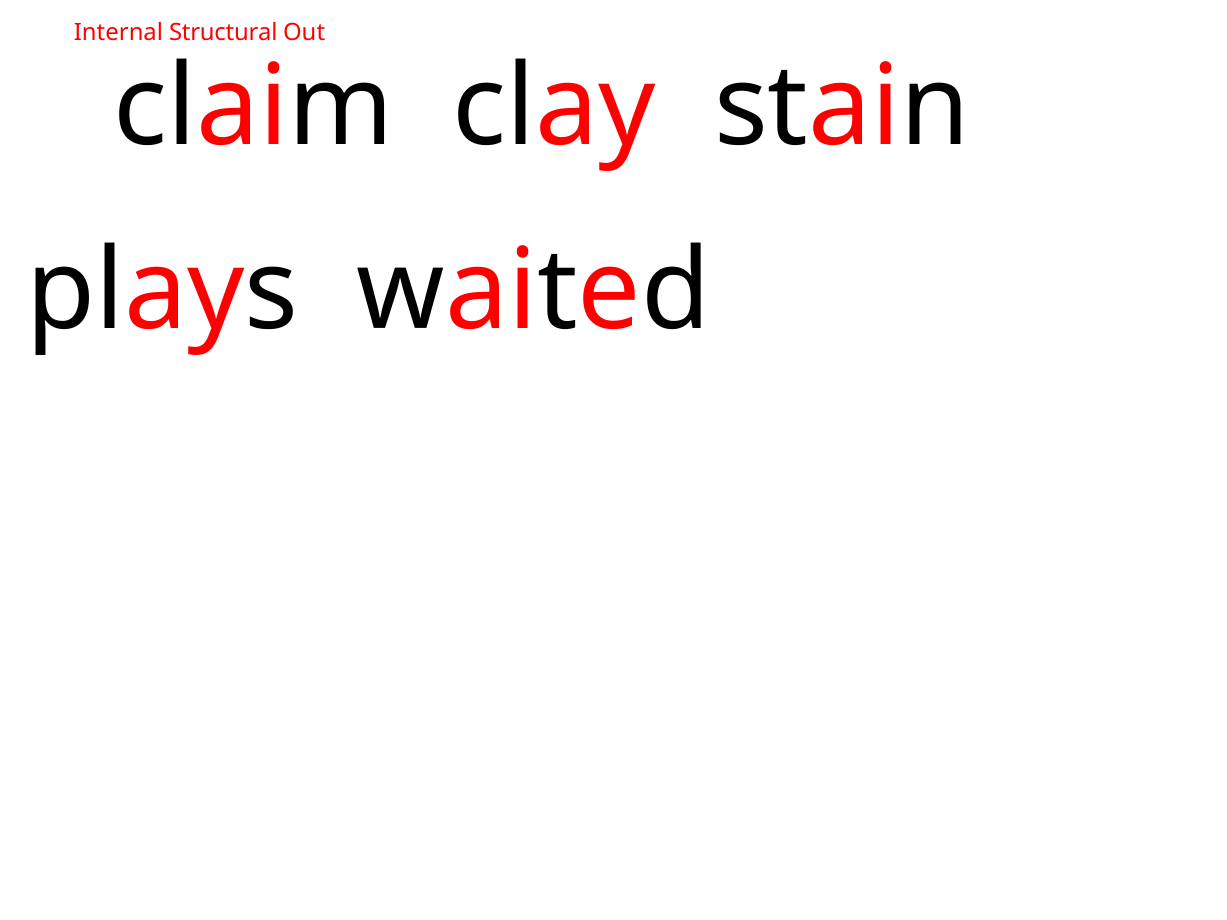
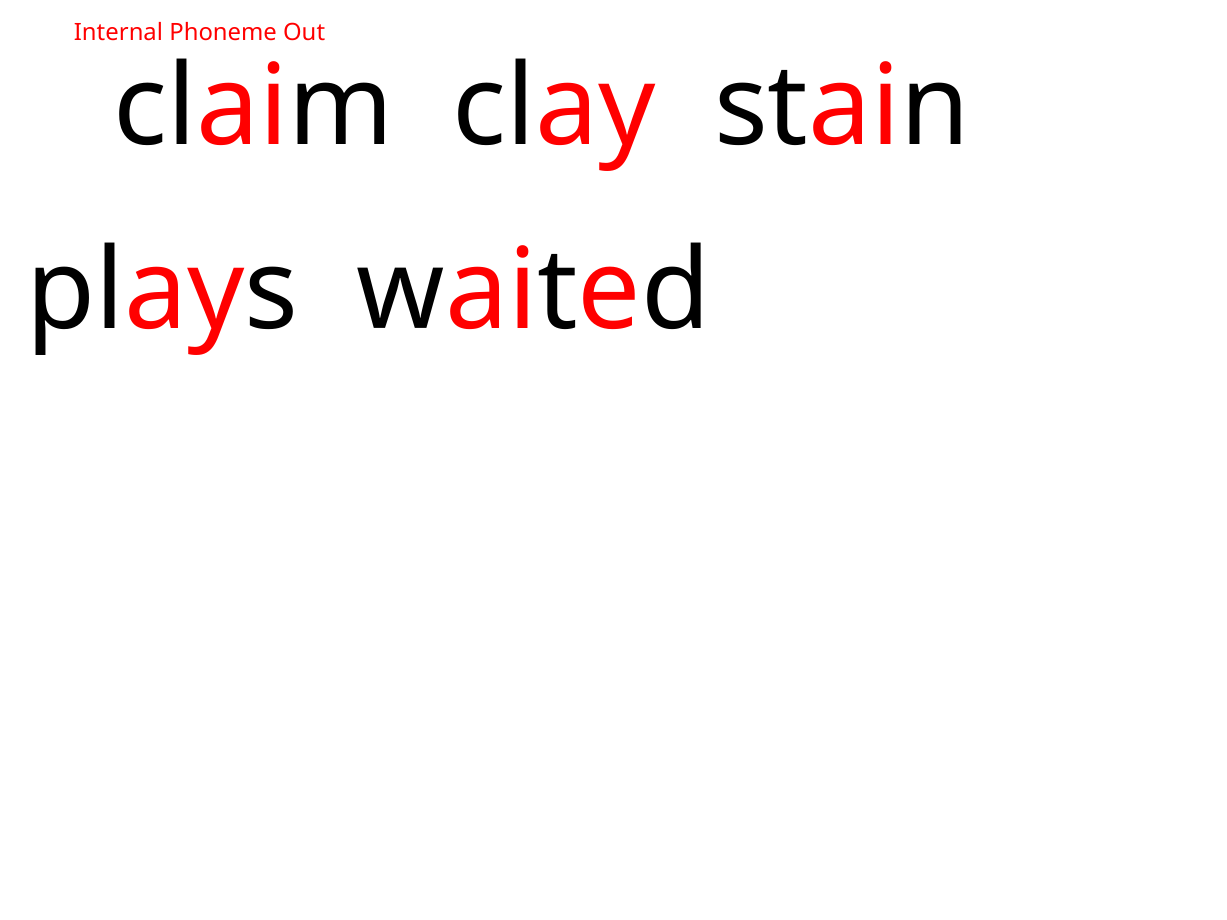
Structural: Structural -> Phoneme (223, 33)
